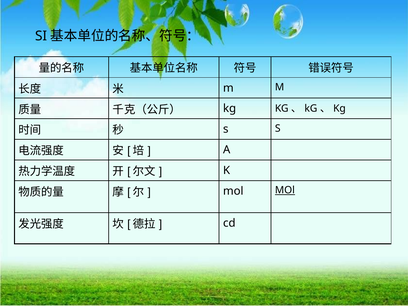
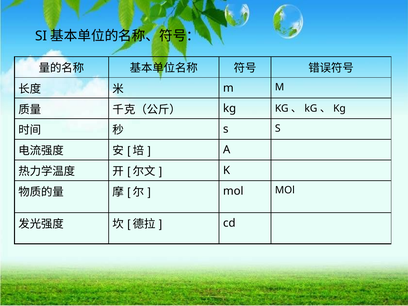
MOl underline: present -> none (285, 190)
